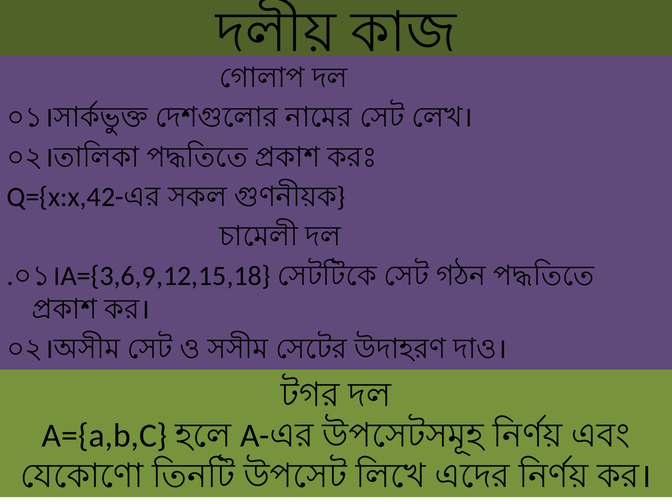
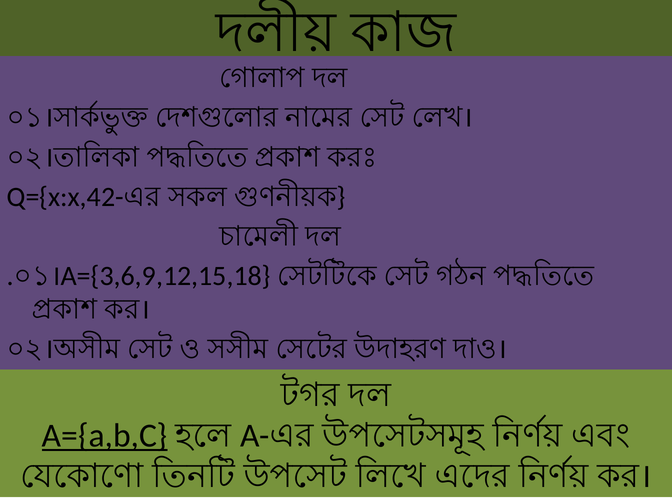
A={a,b,C underline: none -> present (105, 436)
